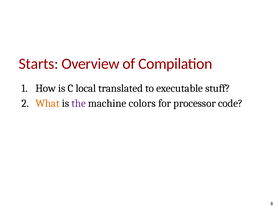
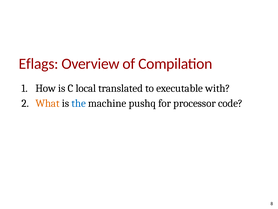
Starts: Starts -> Eflags (39, 64)
stuff: stuff -> with (218, 88)
the colour: purple -> blue (79, 103)
colors: colors -> pushq (142, 103)
